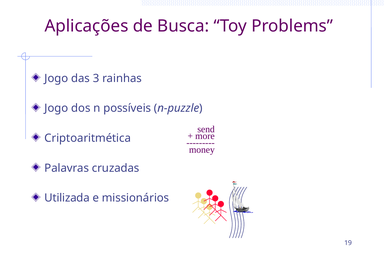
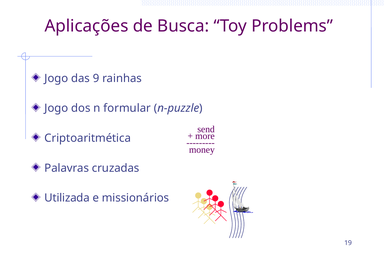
3: 3 -> 9 (96, 78)
possíveis: possíveis -> formular (127, 108)
